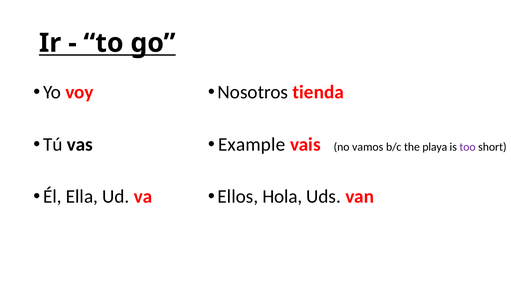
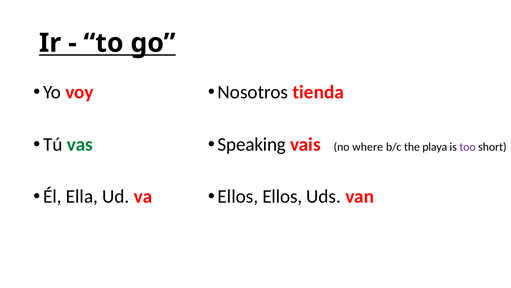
vas colour: black -> green (80, 144)
Example: Example -> Speaking (252, 144)
vamos: vamos -> where (368, 147)
Ellos Hola: Hola -> Ellos (282, 196)
